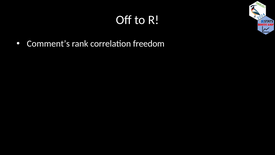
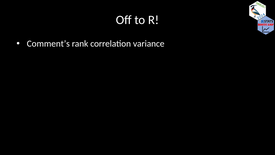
freedom: freedom -> variance (149, 44)
